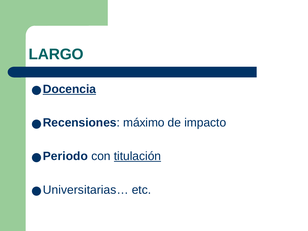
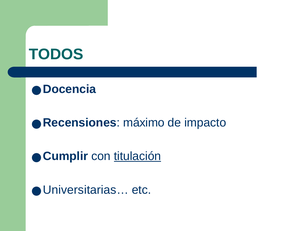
LARGO: LARGO -> TODOS (56, 54)
Docencia underline: present -> none (69, 89)
Periodo: Periodo -> Cumplir (65, 156)
